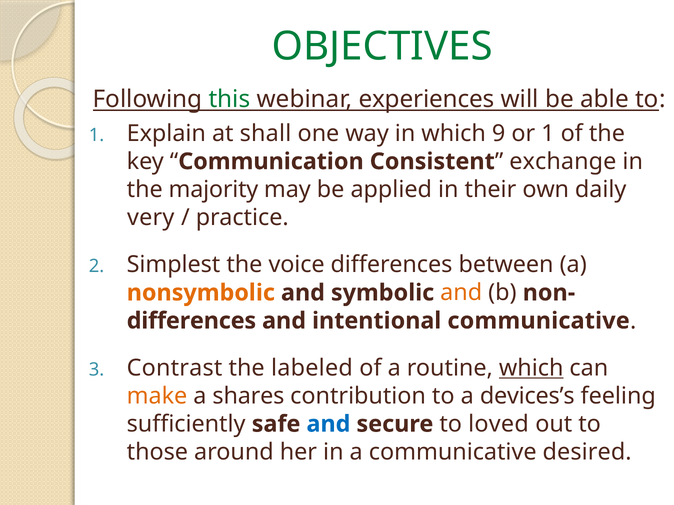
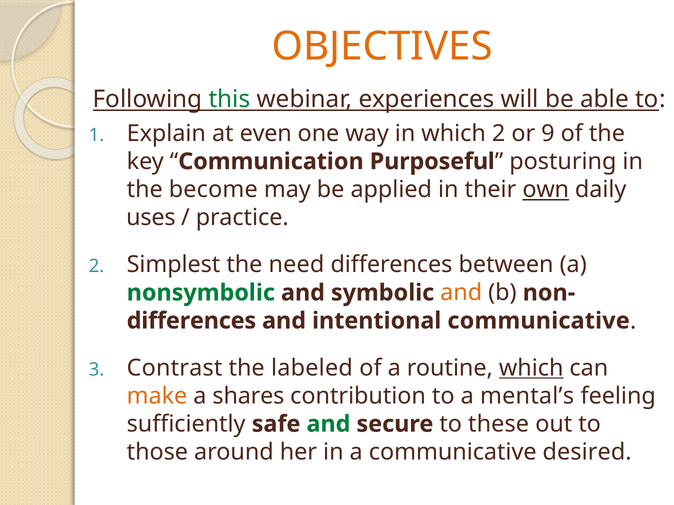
OBJECTIVES colour: green -> orange (382, 47)
shall: shall -> even (266, 134)
which 9: 9 -> 2 (499, 134)
or 1: 1 -> 9 (548, 134)
Consistent: Consistent -> Purposeful (432, 162)
exchange: exchange -> posturing (563, 162)
majority: majority -> become (213, 190)
own underline: none -> present (546, 190)
very: very -> uses (151, 218)
voice: voice -> need (296, 265)
nonsymbolic colour: orange -> green (201, 293)
devices’s: devices’s -> mental’s (527, 396)
and colour: blue -> green (328, 424)
loved: loved -> these (499, 424)
